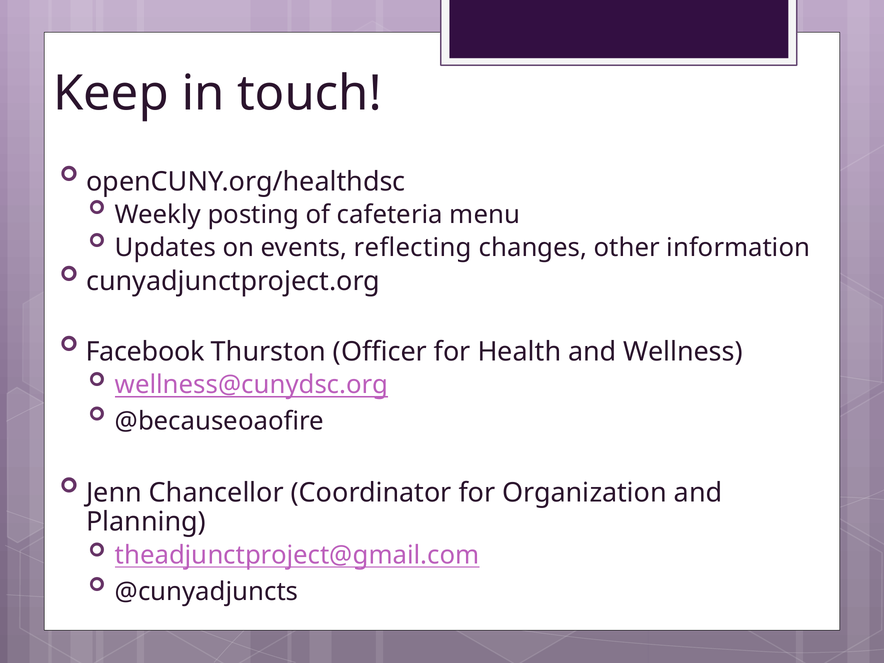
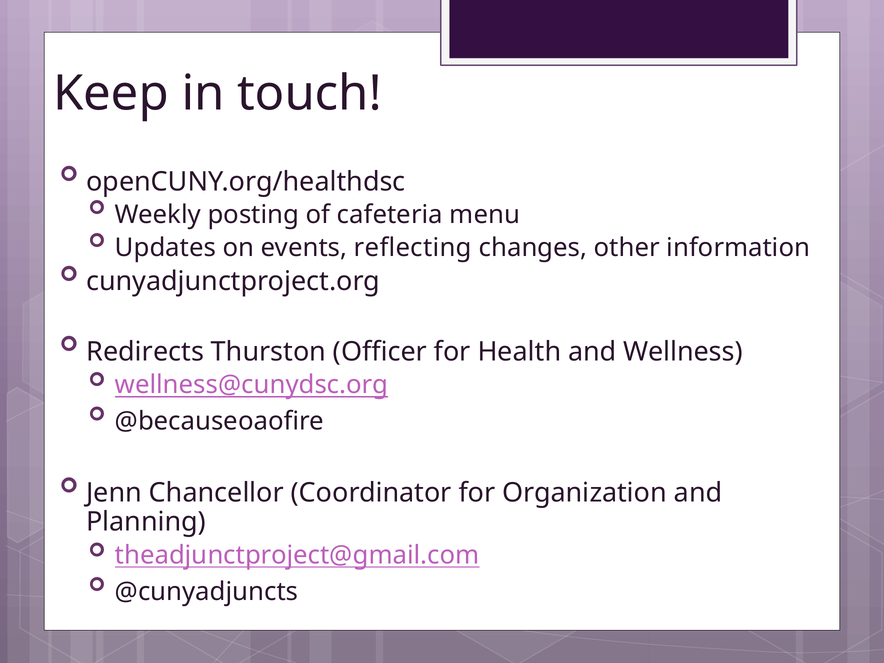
Facebook: Facebook -> Redirects (145, 352)
